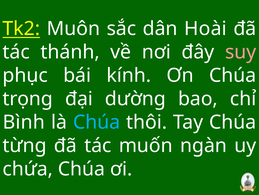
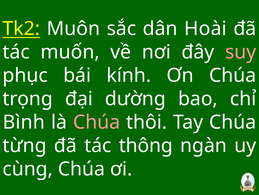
thánh: thánh -> muốn (70, 52)
Chúa colour: light blue -> pink (97, 122)
muốn: muốn -> thông (146, 145)
chứa: chứa -> cùng (28, 168)
